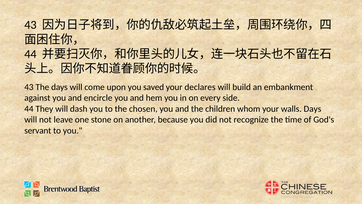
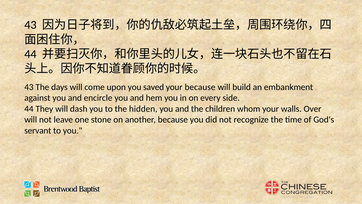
your declares: declares -> because (200, 87)
chosen: chosen -> hidden (143, 109)
walls Days: Days -> Over (313, 109)
